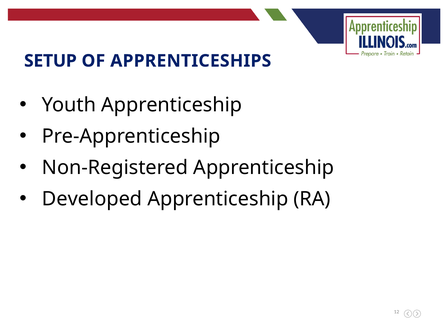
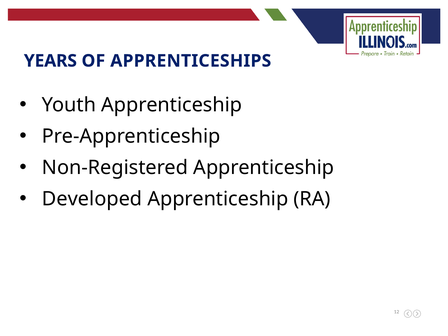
SETUP: SETUP -> YEARS (50, 61)
